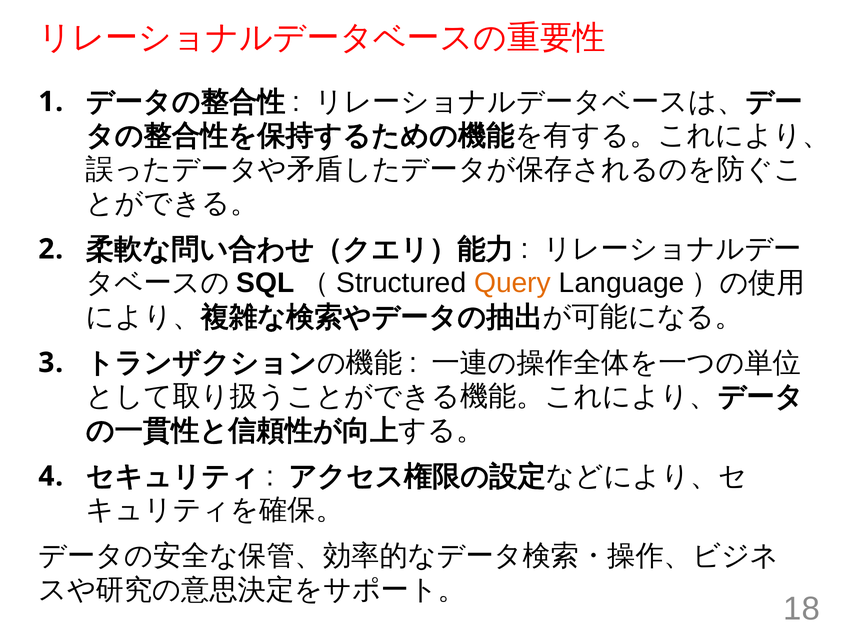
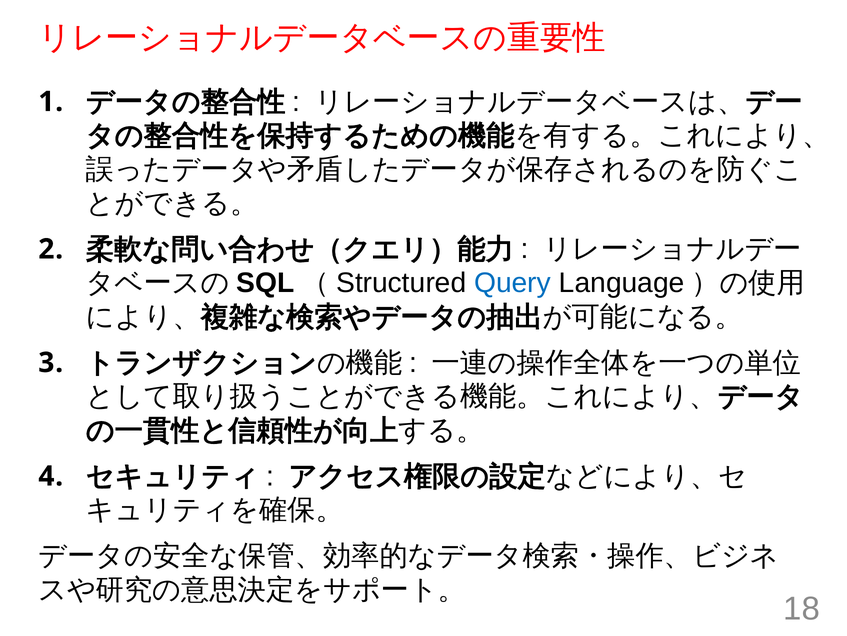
Query colour: orange -> blue (513, 283)
